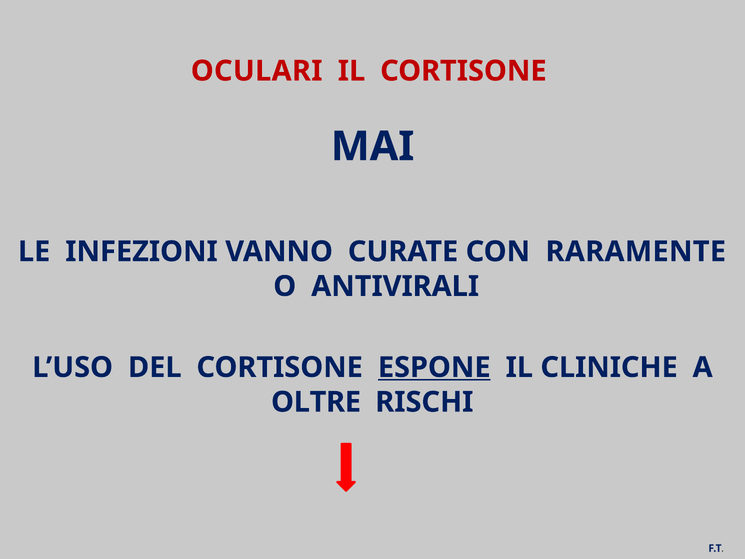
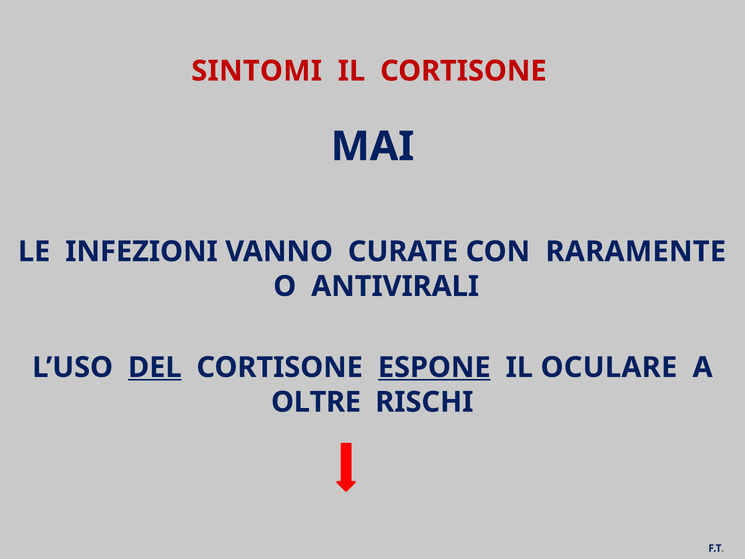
OCULARI: OCULARI -> SINTOMI (257, 71)
DEL underline: none -> present (155, 367)
CLINICHE: CLINICHE -> OCULARE (609, 367)
